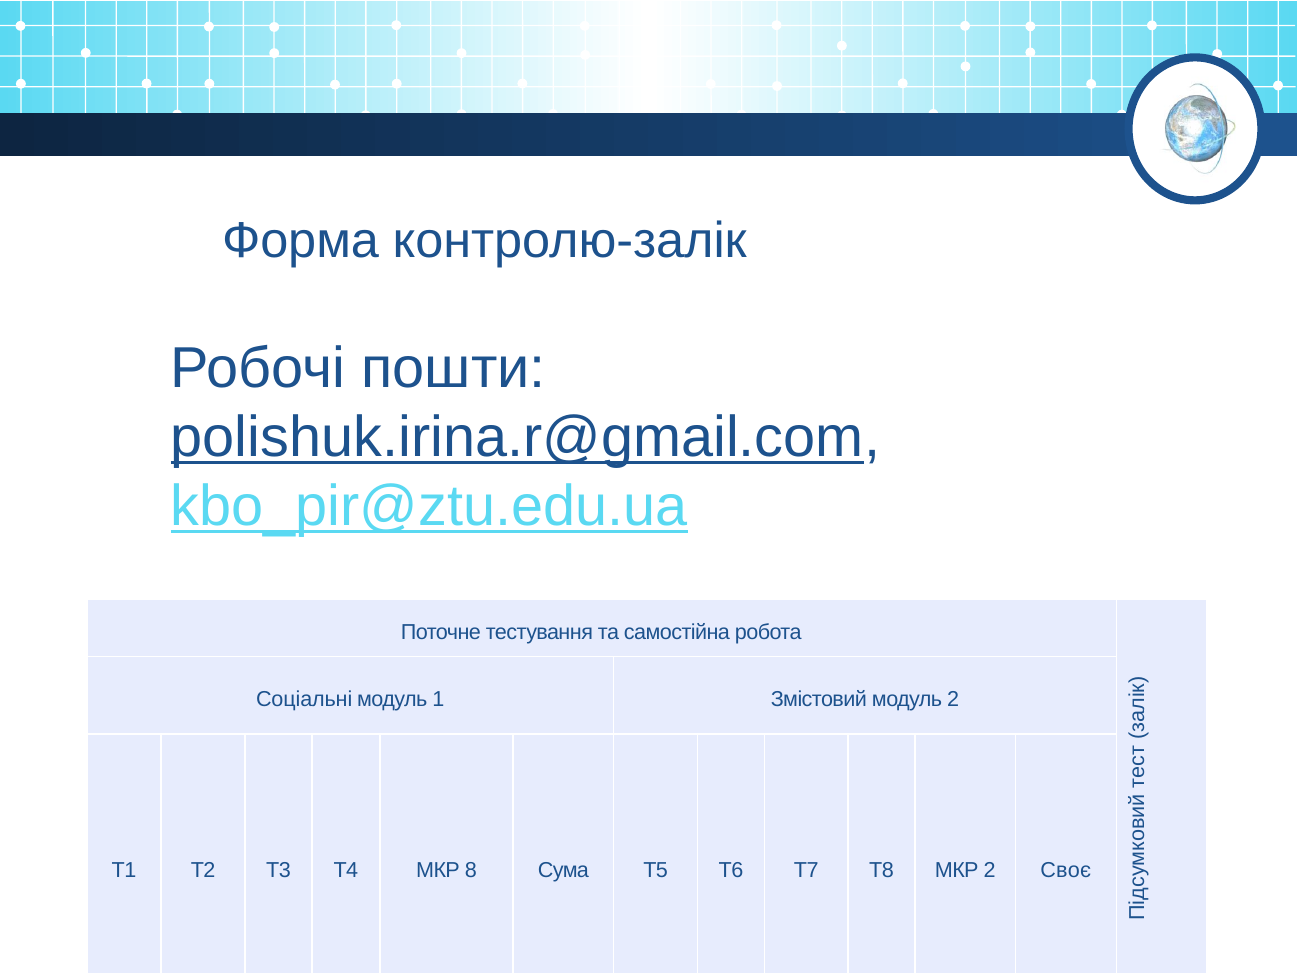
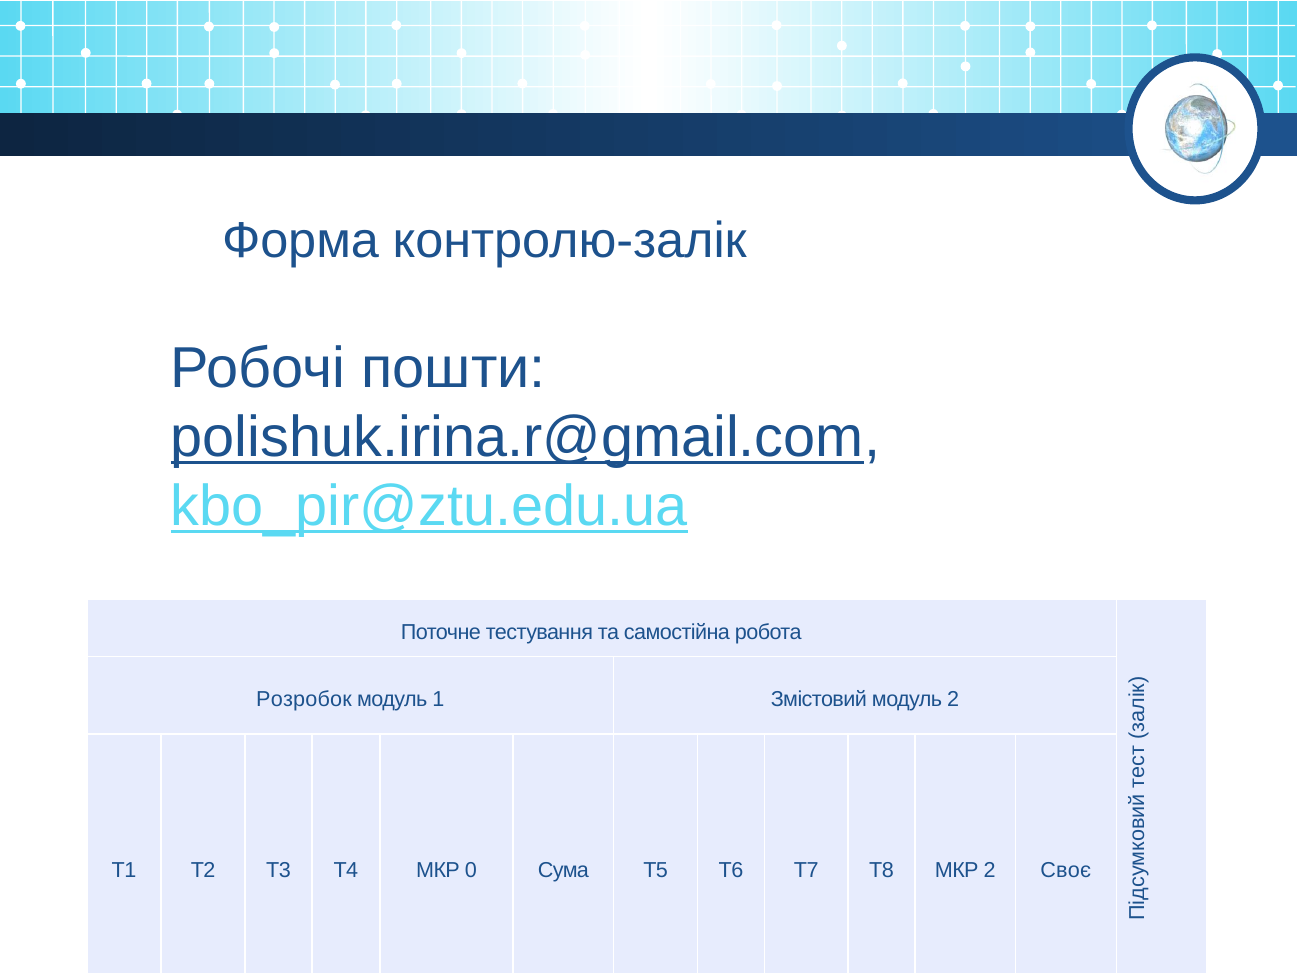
Соціальні: Соціальні -> Розробок (304, 700)
8: 8 -> 0 (471, 870)
